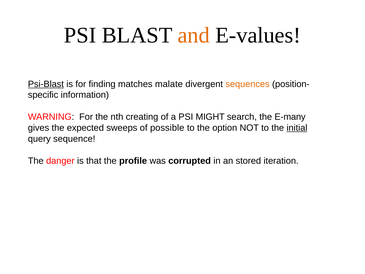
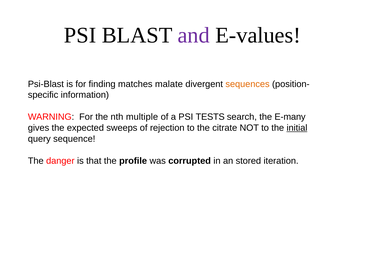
and colour: orange -> purple (194, 35)
Psi-Blast underline: present -> none (46, 84)
creating: creating -> multiple (142, 117)
MIGHT: MIGHT -> TESTS (210, 117)
possible: possible -> rejection (167, 128)
option: option -> citrate (225, 128)
